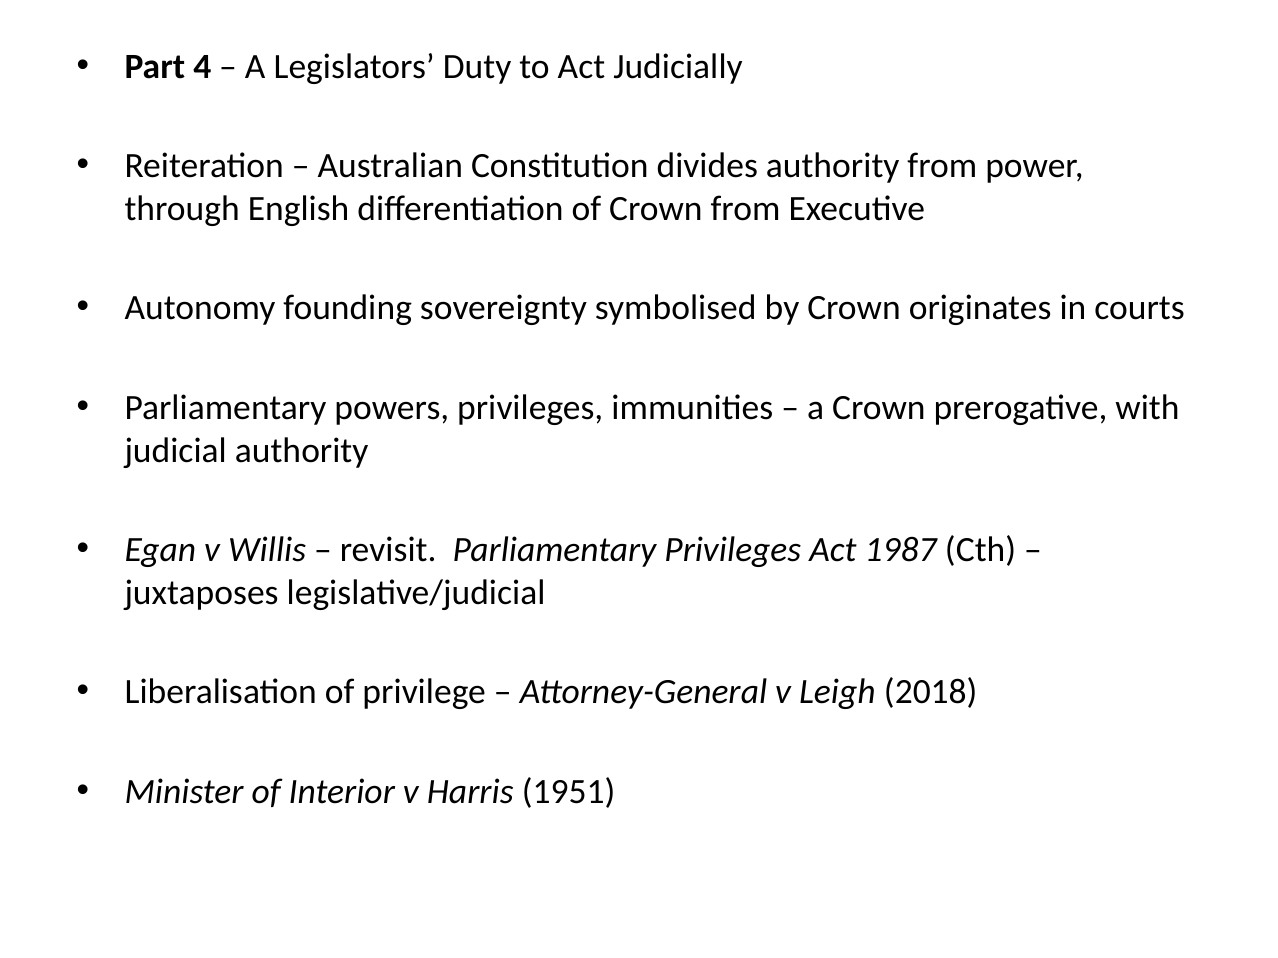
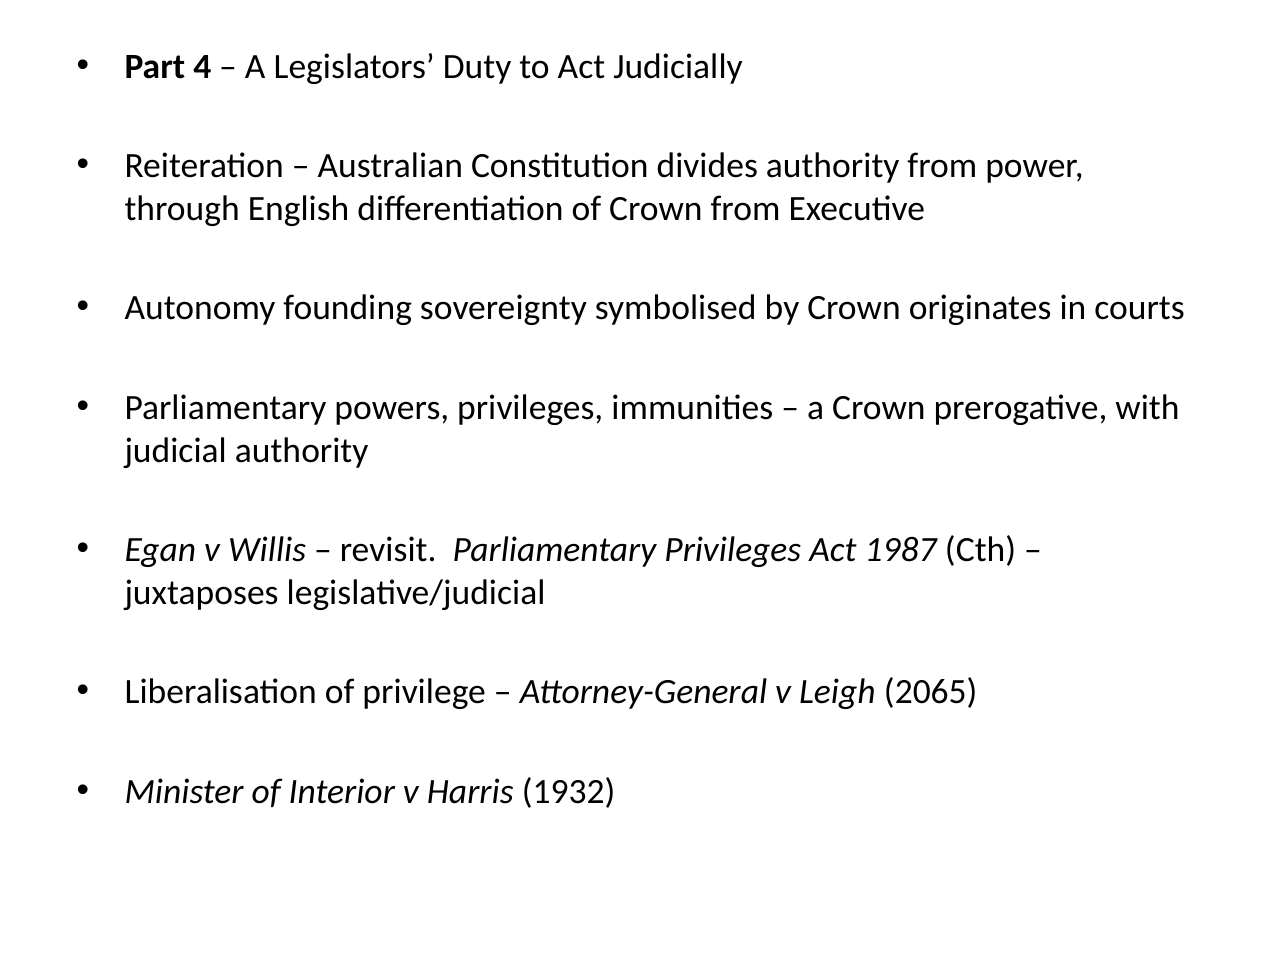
2018: 2018 -> 2065 (931, 692)
1951: 1951 -> 1932 (569, 792)
